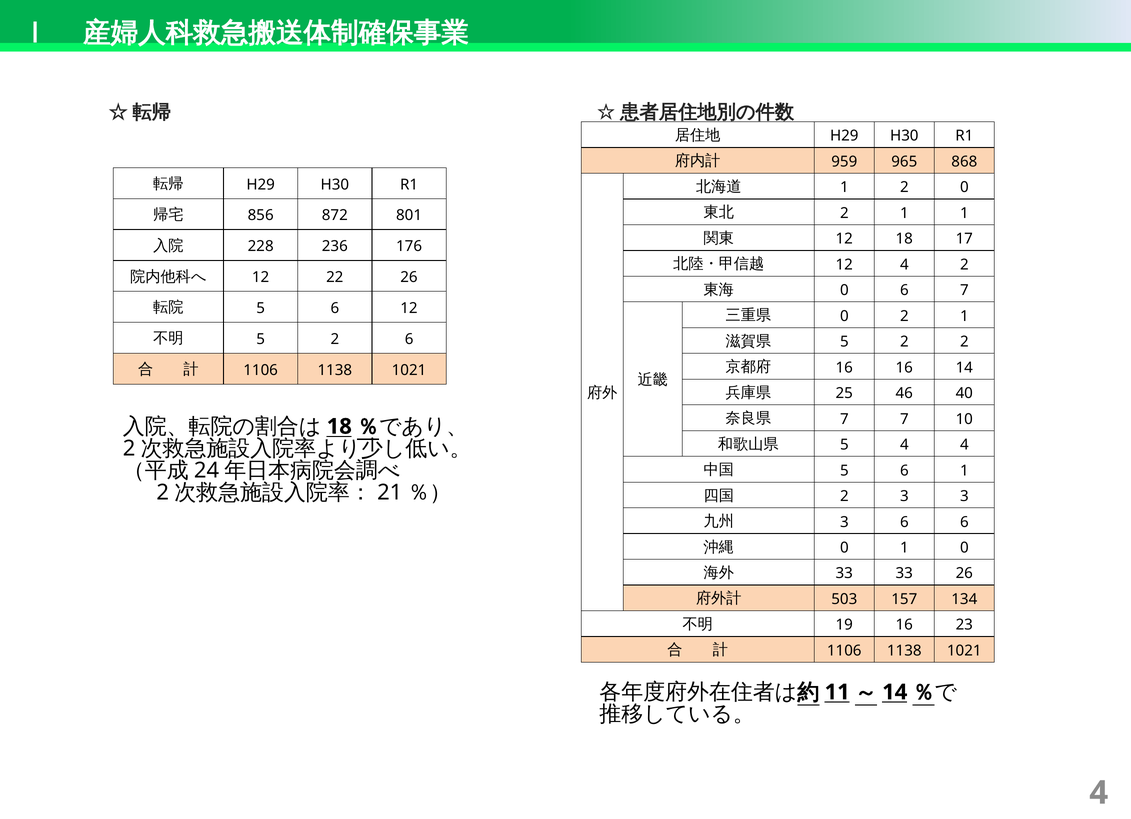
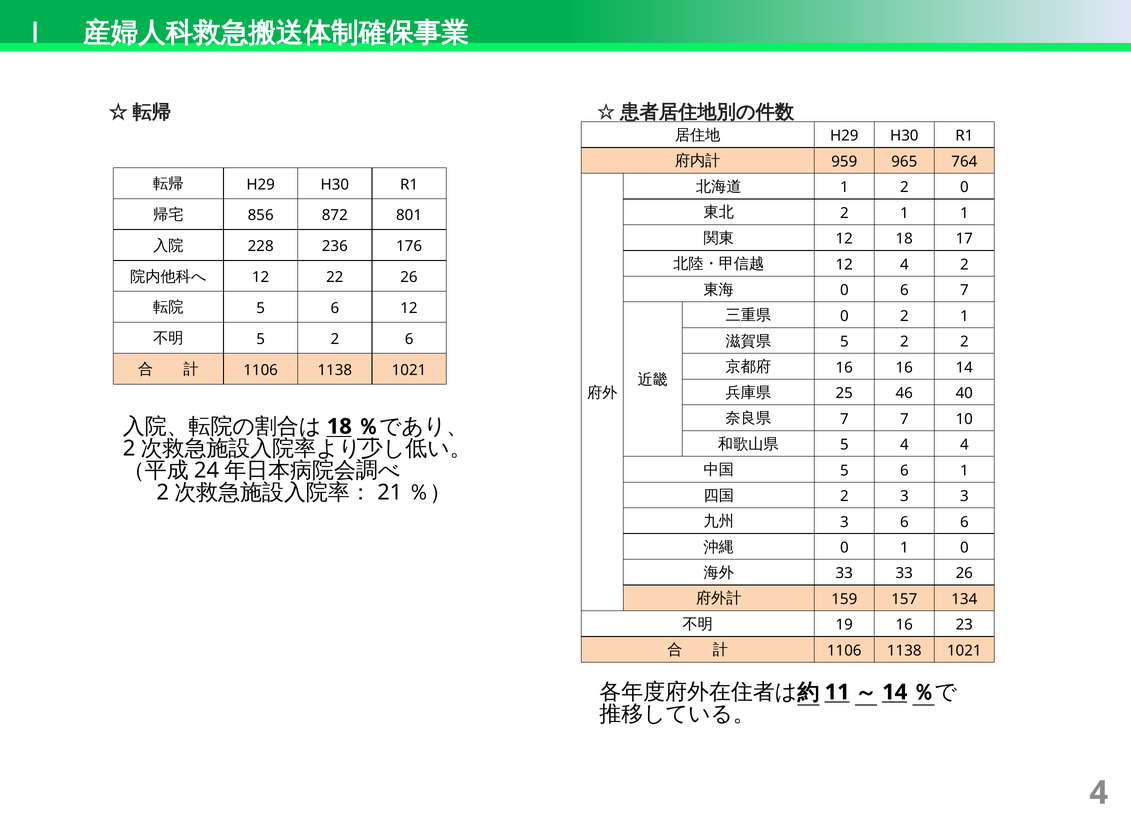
868: 868 -> 764 (964, 162)
503: 503 -> 159 (844, 599)
